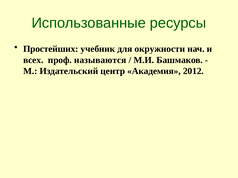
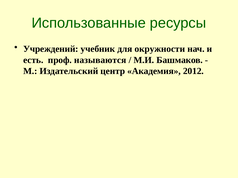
Простейших: Простейших -> Учреждений (51, 49)
всех: всех -> есть (33, 60)
